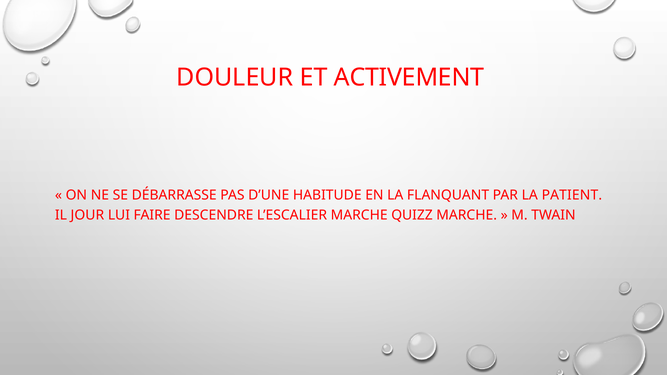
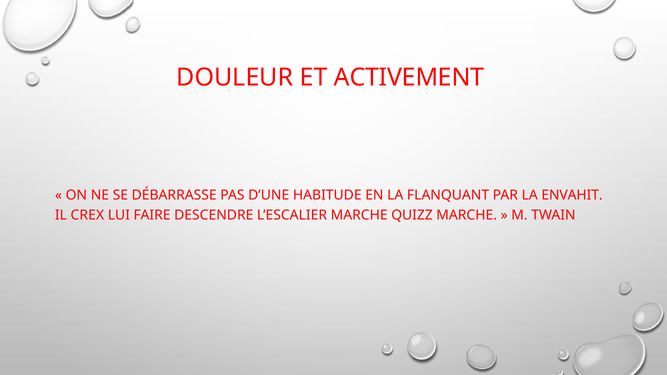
PATIENT: PATIENT -> ENVAHIT (572, 195)
JOUR: JOUR -> CREX (87, 215)
